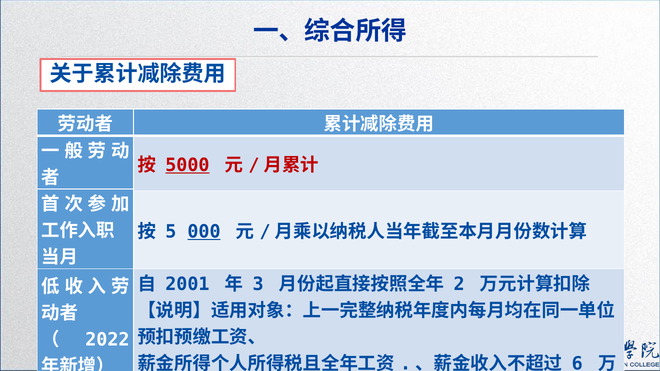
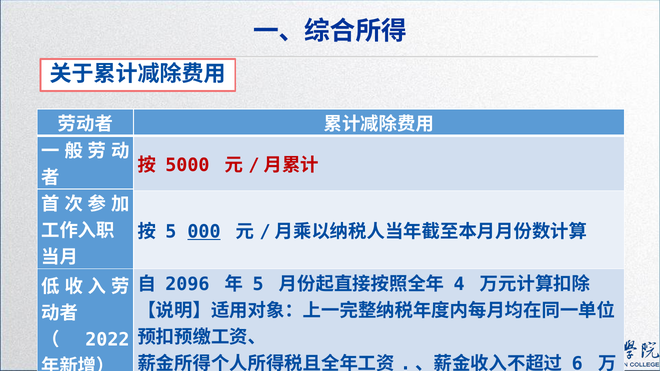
5000 underline: present -> none (187, 165)
2001: 2001 -> 2096 (187, 284)
3: 3 -> 5 (258, 284)
2: 2 -> 4 (459, 284)
